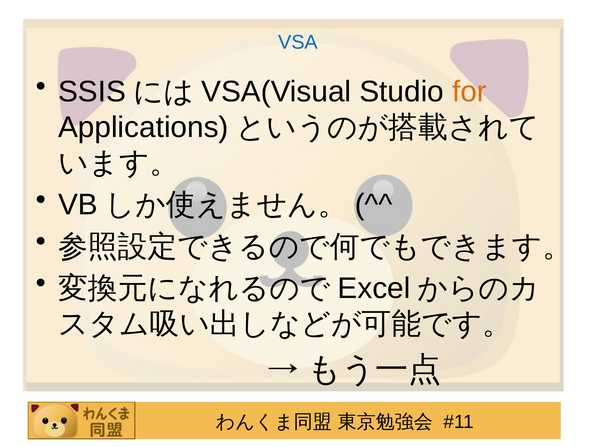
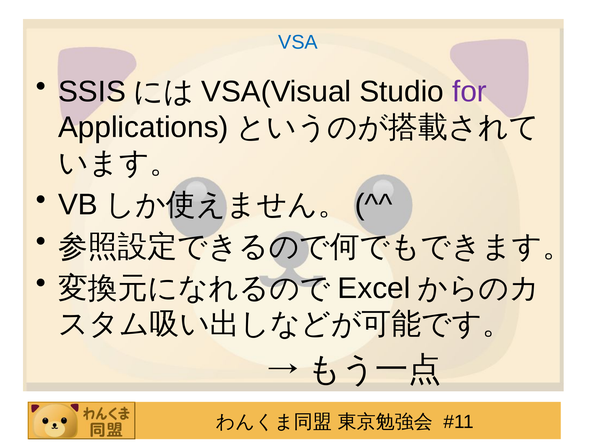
for colour: orange -> purple (470, 92)
